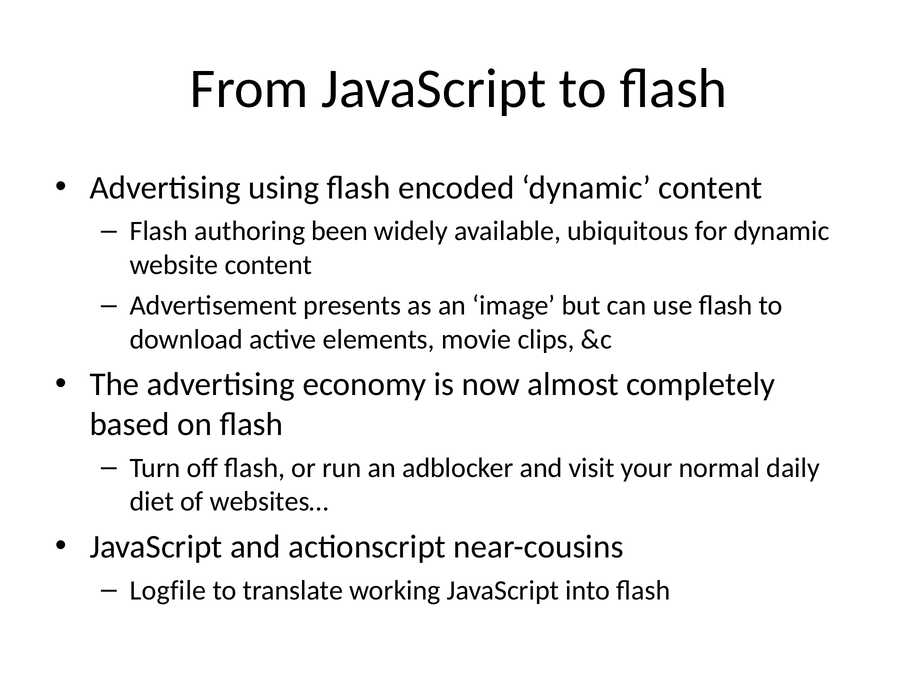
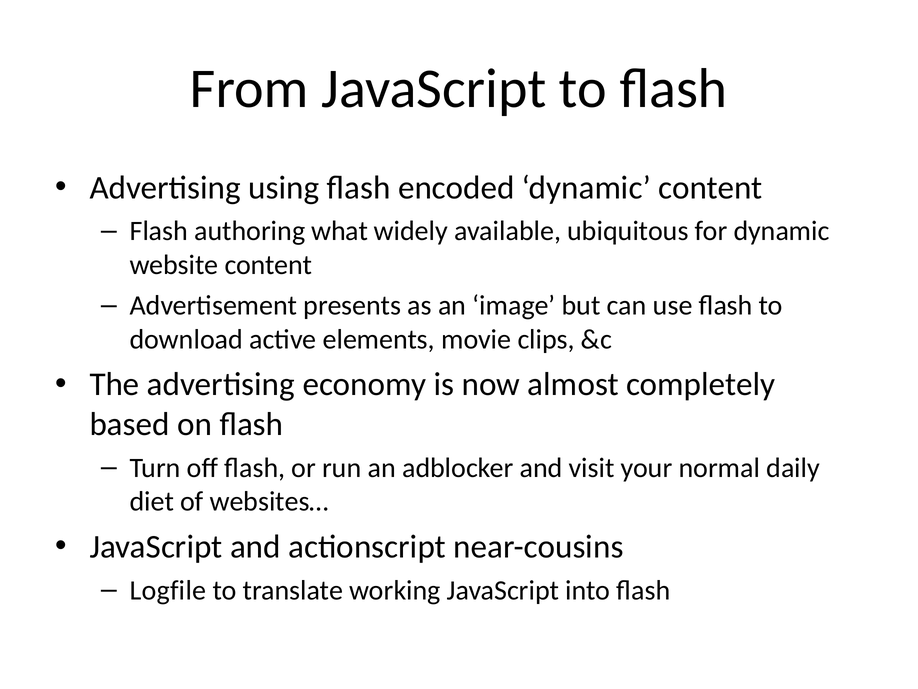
been: been -> what (340, 231)
